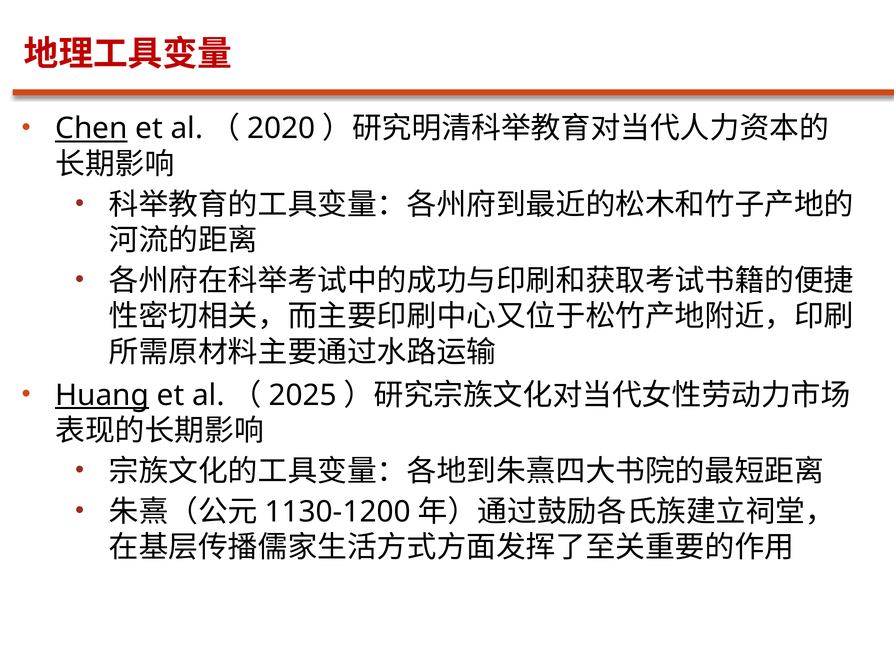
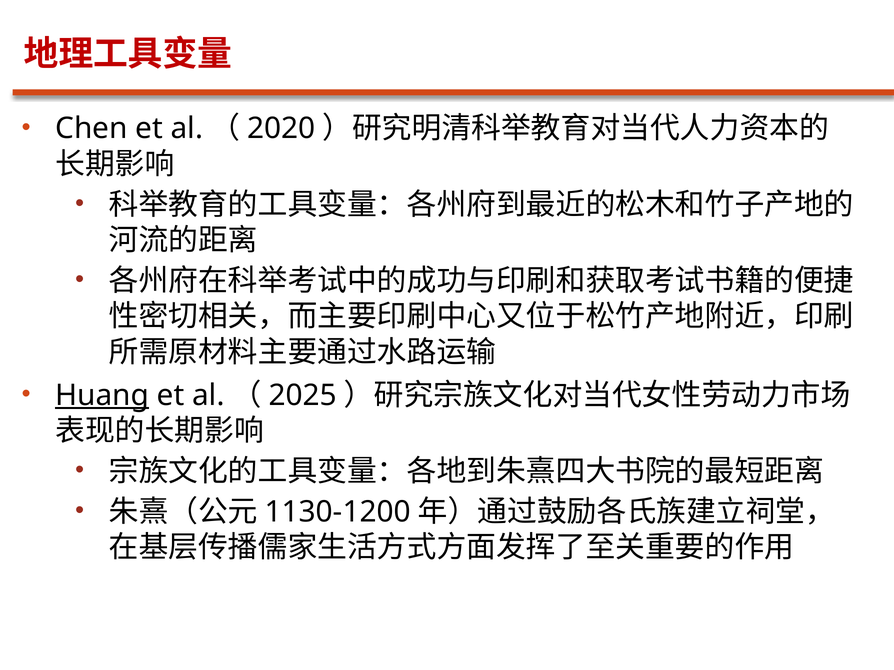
Chen underline: present -> none (91, 129)
